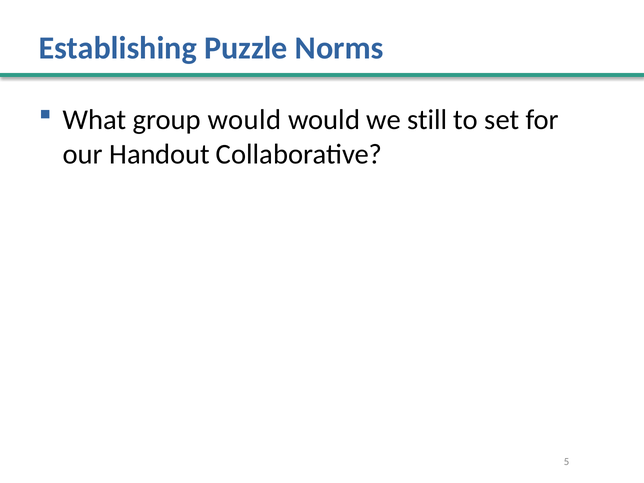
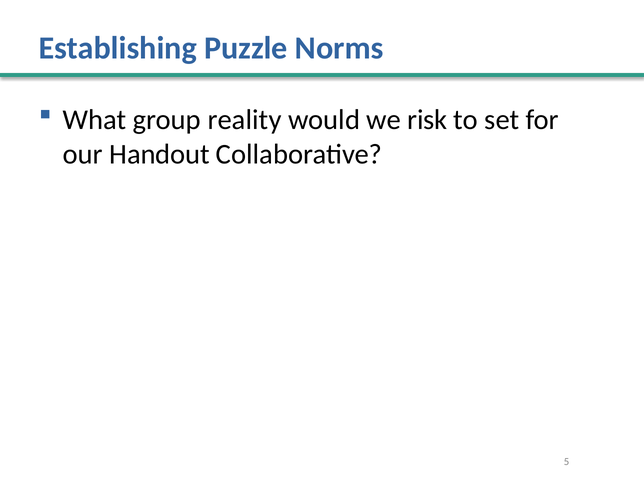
group would: would -> reality (245, 120)
still: still -> risk (427, 120)
